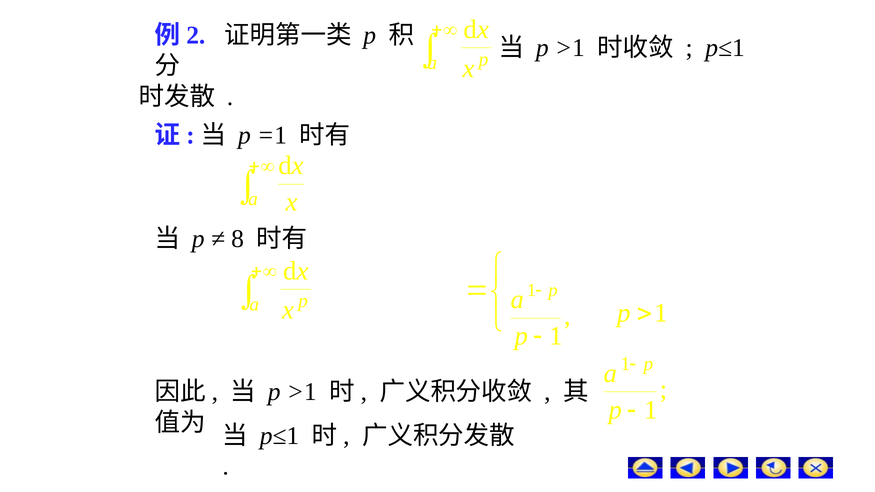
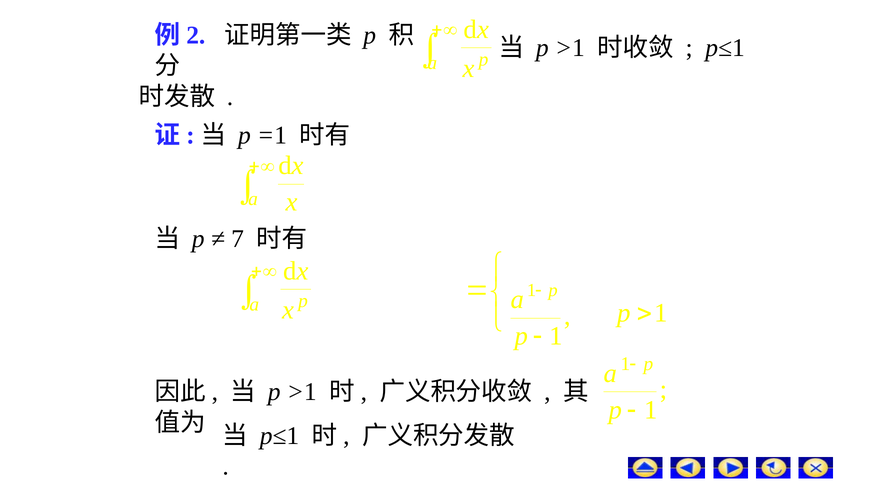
8: 8 -> 7 (238, 239)
